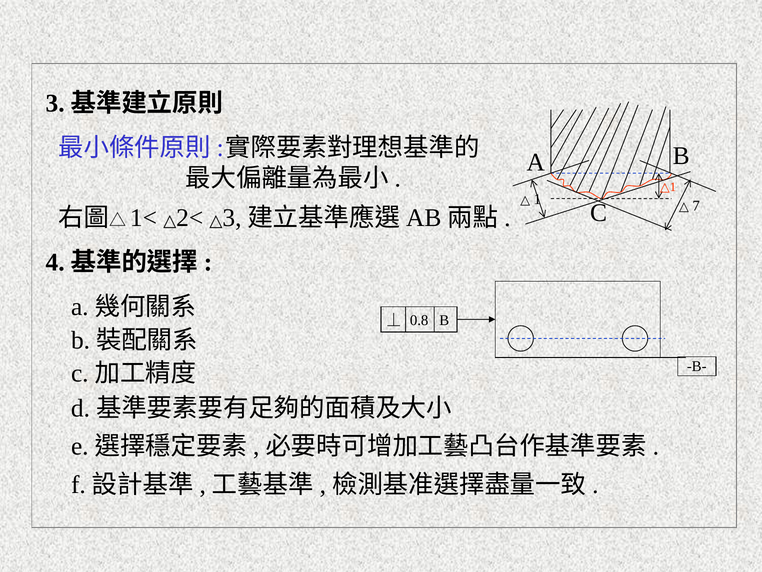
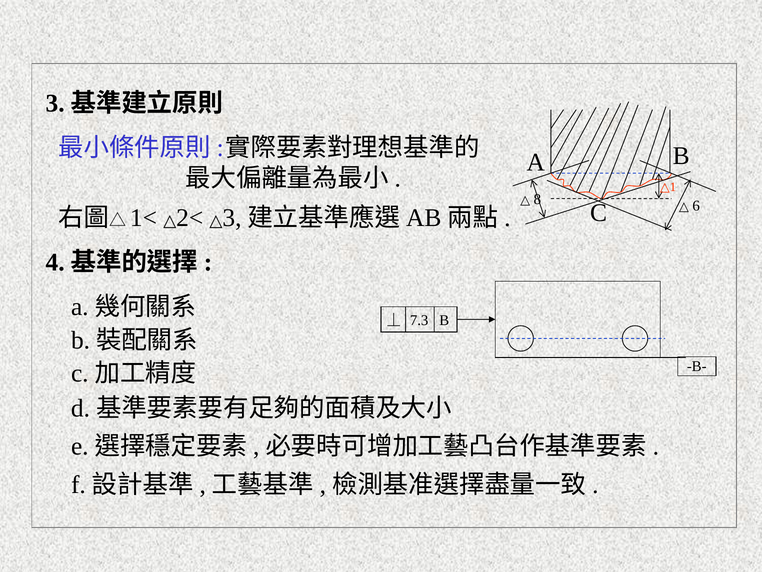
1: 1 -> 8 (537, 199)
7: 7 -> 6 (696, 206)
0.8: 0.8 -> 7.3 (419, 320)
